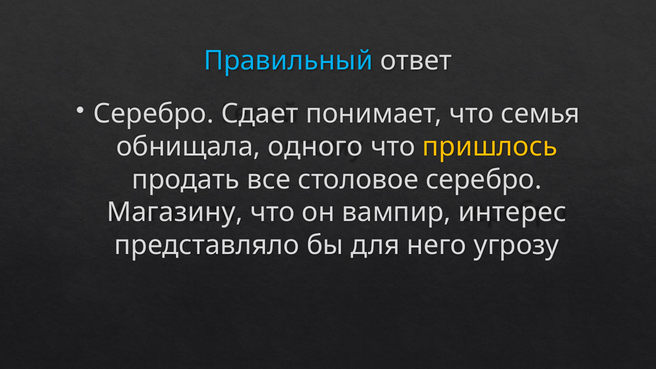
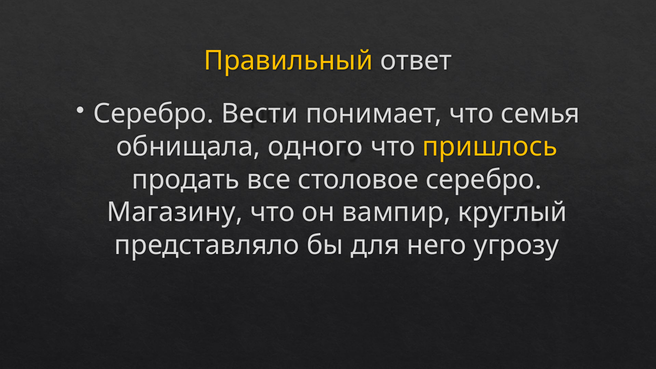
Правильный colour: light blue -> yellow (288, 61)
Сдает: Сдает -> Вести (260, 114)
интерес: интерес -> круглый (513, 212)
